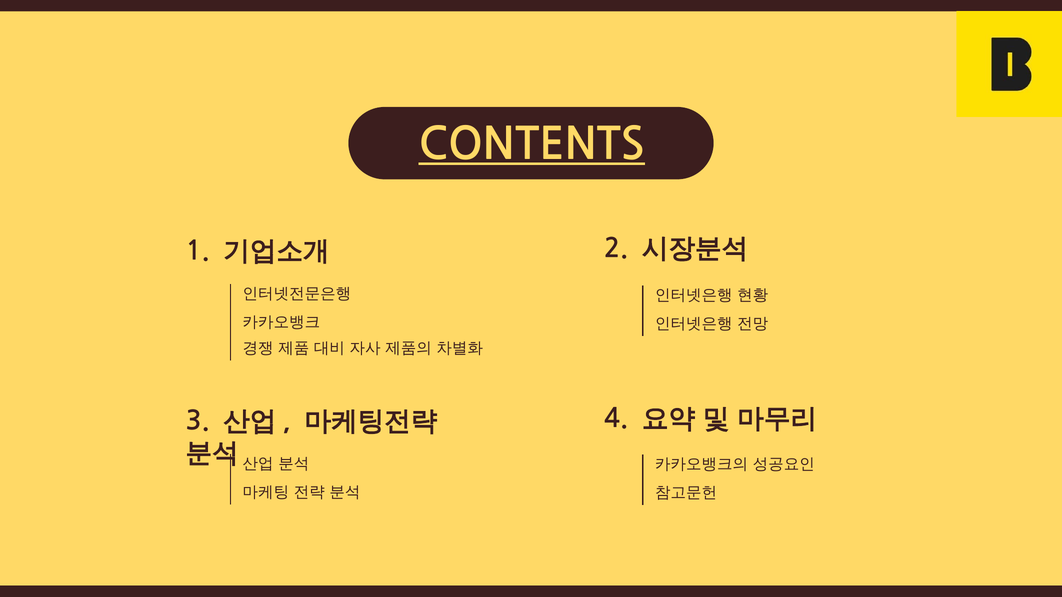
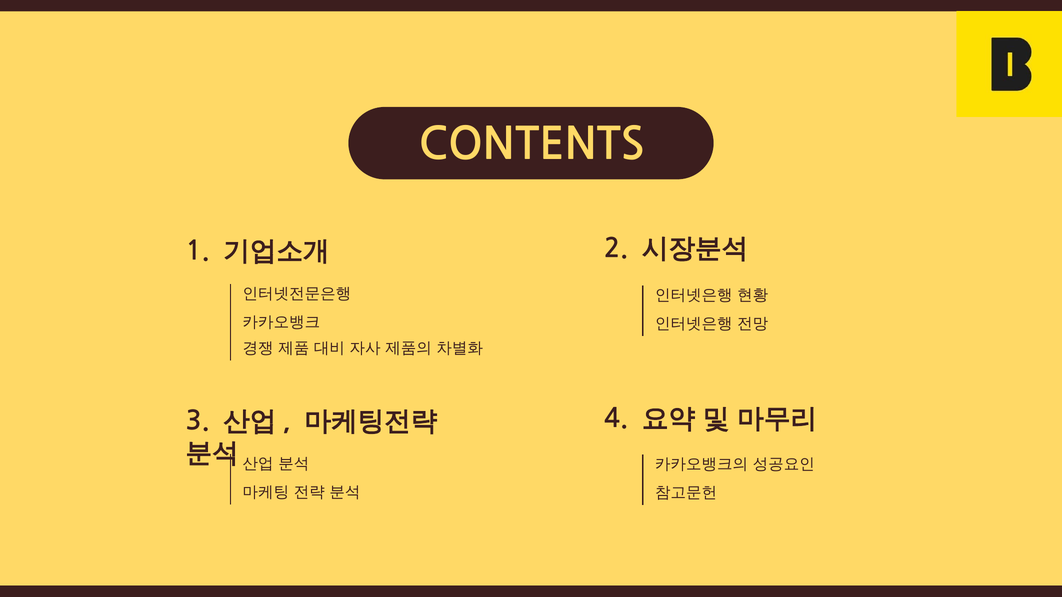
CONTENTS underline: present -> none (532, 145)
